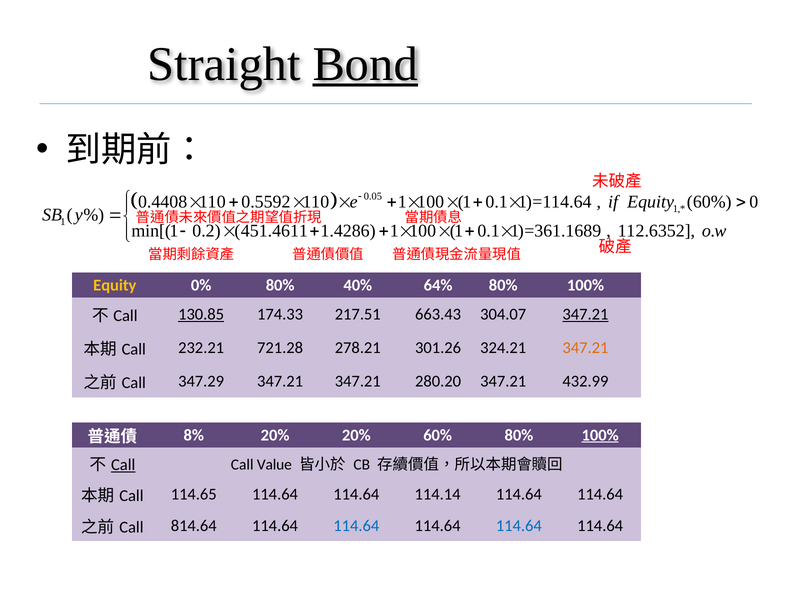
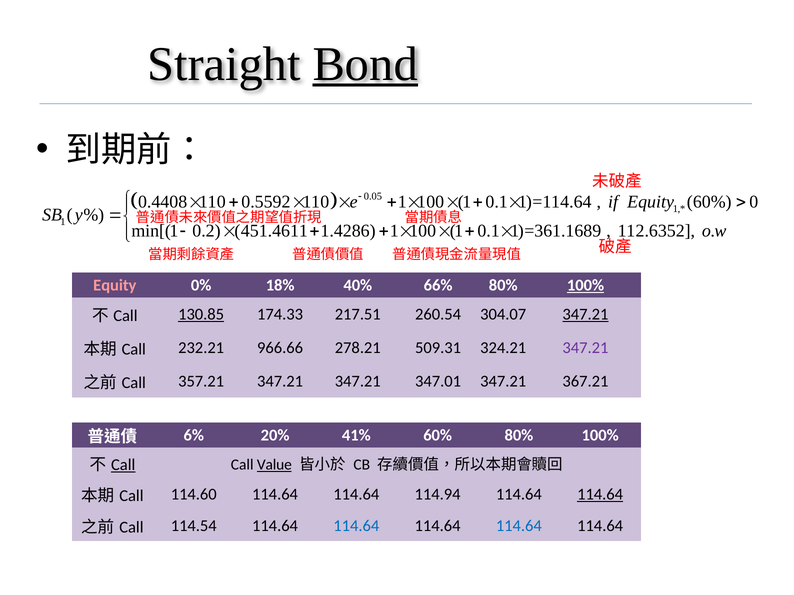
Equity colour: yellow -> pink (115, 285)
0% 80%: 80% -> 18% (280, 285)
64%: 64% -> 66% (438, 285)
100% underline: none -> present (585, 285)
663.43: 663.43 -> 260.54 (438, 315)
721.28: 721.28 -> 966.66 (280, 348)
301.26: 301.26 -> 509.31 (438, 348)
347.21 colour: orange -> purple (585, 348)
347.29: 347.29 -> 357.21 (201, 381)
280.20: 280.20 -> 347.01 (438, 381)
432.99: 432.99 -> 367.21 (585, 381)
8%: 8% -> 6% (194, 435)
20% 20%: 20% -> 41% (356, 435)
100% underline: present -> none (600, 435)
Value underline: none -> present (274, 465)
114.65: 114.65 -> 114.60 (194, 495)
114.14: 114.14 -> 114.94 (438, 495)
114.64 underline: none -> present (600, 495)
814.64: 814.64 -> 114.54 (194, 526)
